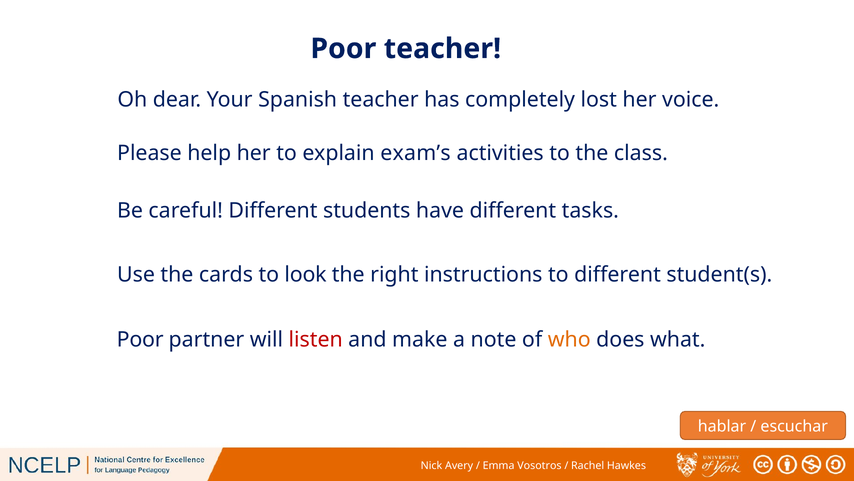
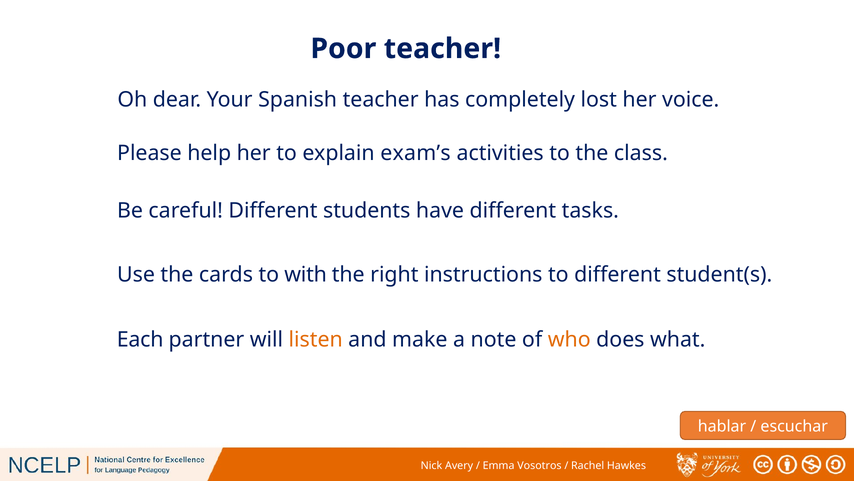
look: look -> with (306, 274)
Poor: Poor -> Each (140, 339)
listen colour: red -> orange (316, 339)
